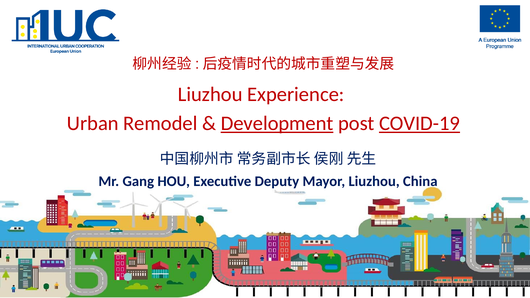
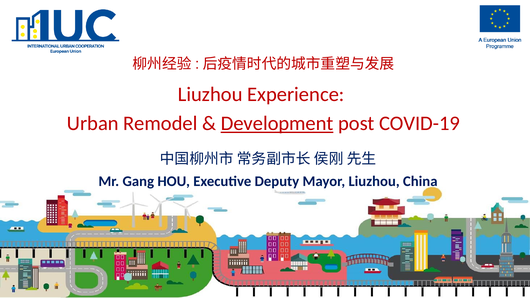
COVID-19 underline: present -> none (420, 124)
